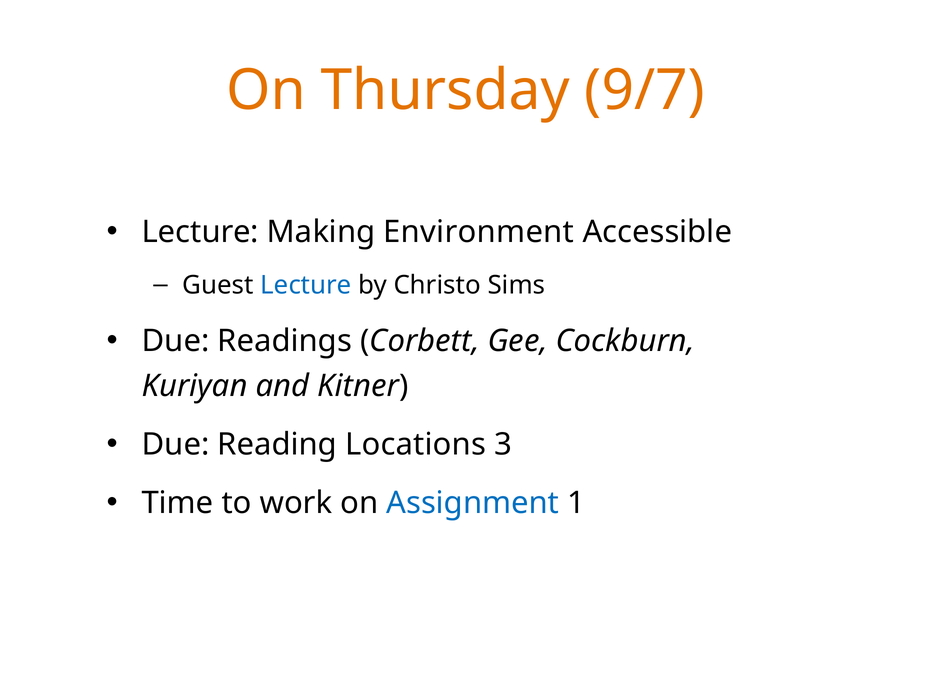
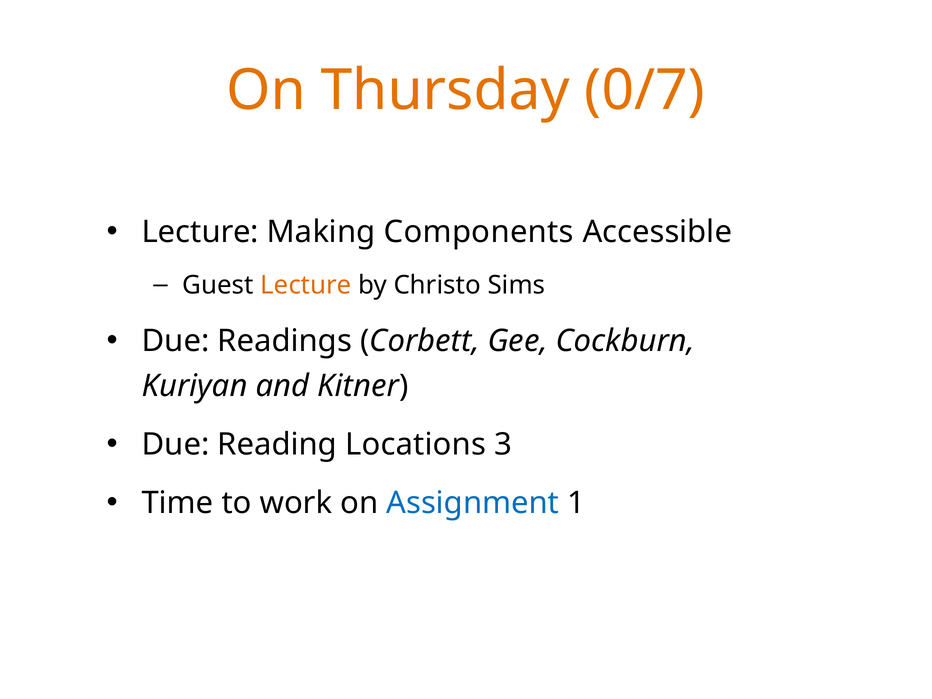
9/7: 9/7 -> 0/7 (645, 90)
Environment: Environment -> Components (479, 232)
Lecture colour: blue -> orange (306, 285)
